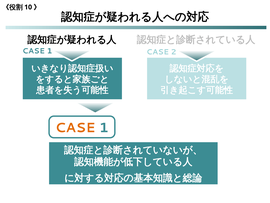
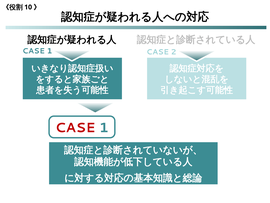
CASE colour: orange -> red (75, 128)
